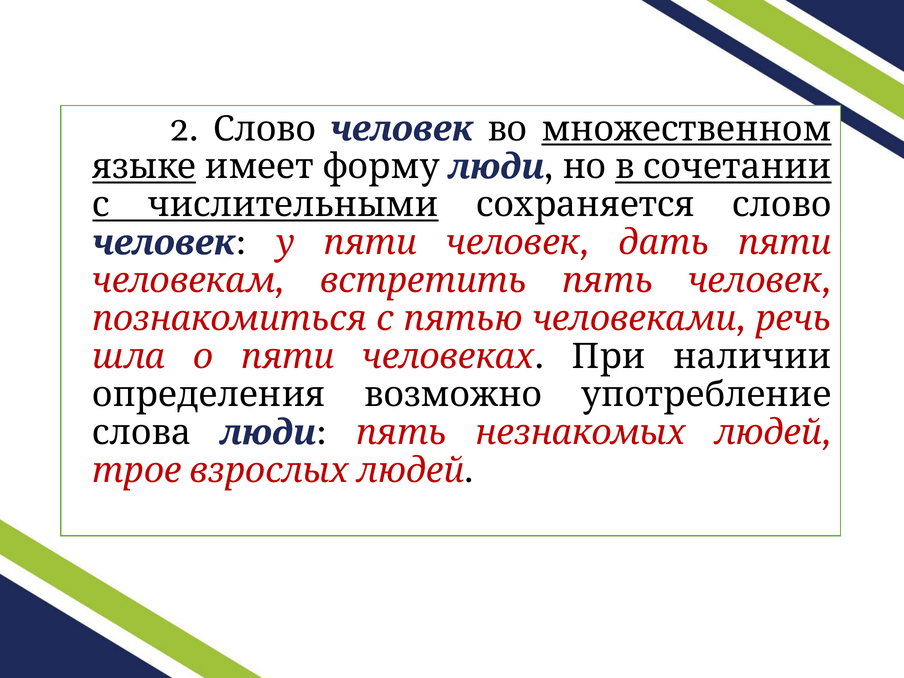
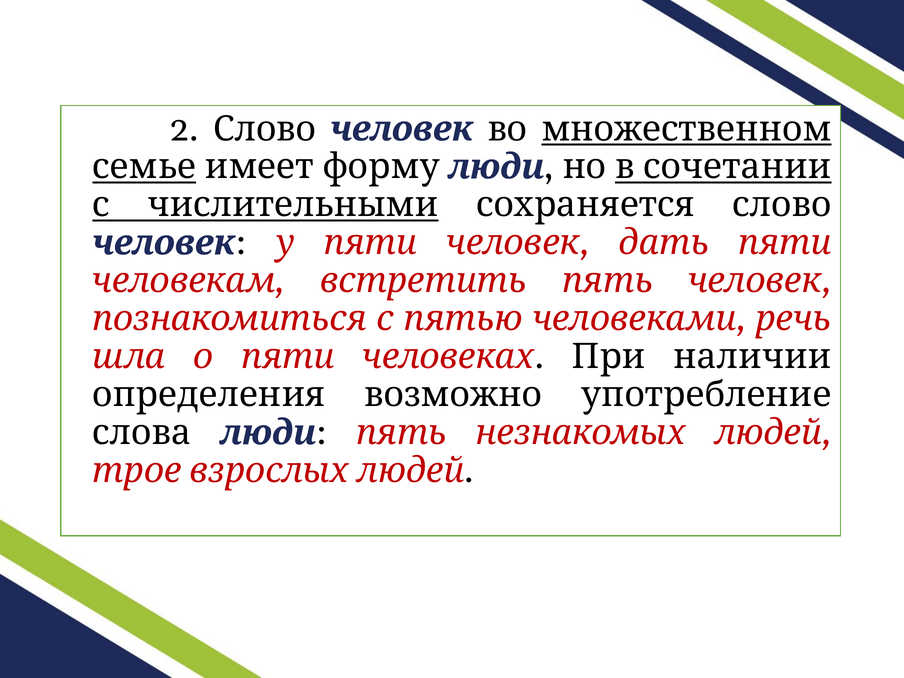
языке: языке -> семье (144, 167)
